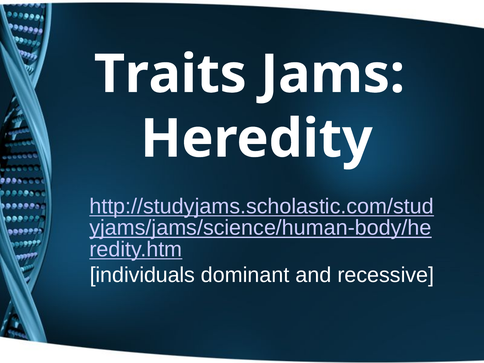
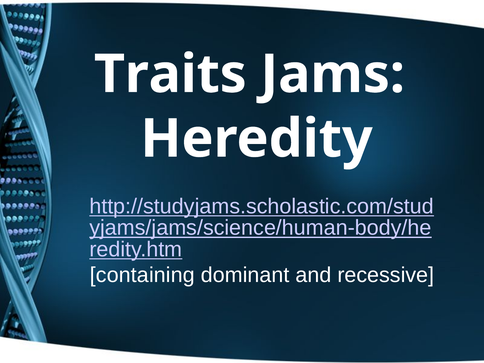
individuals: individuals -> containing (142, 275)
